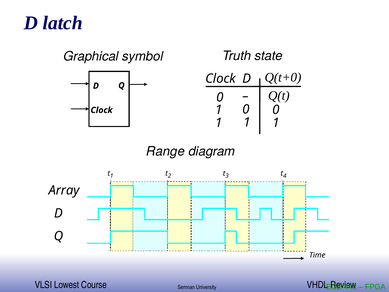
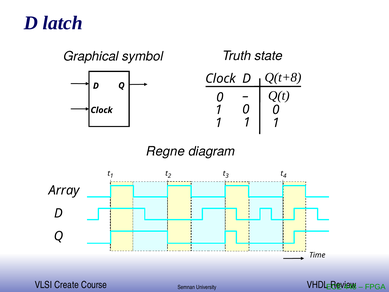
Q(t+0: Q(t+0 -> Q(t+8 (283, 77)
Range: Range -> Regne (165, 151)
Lowest: Lowest -> Create (67, 285)
